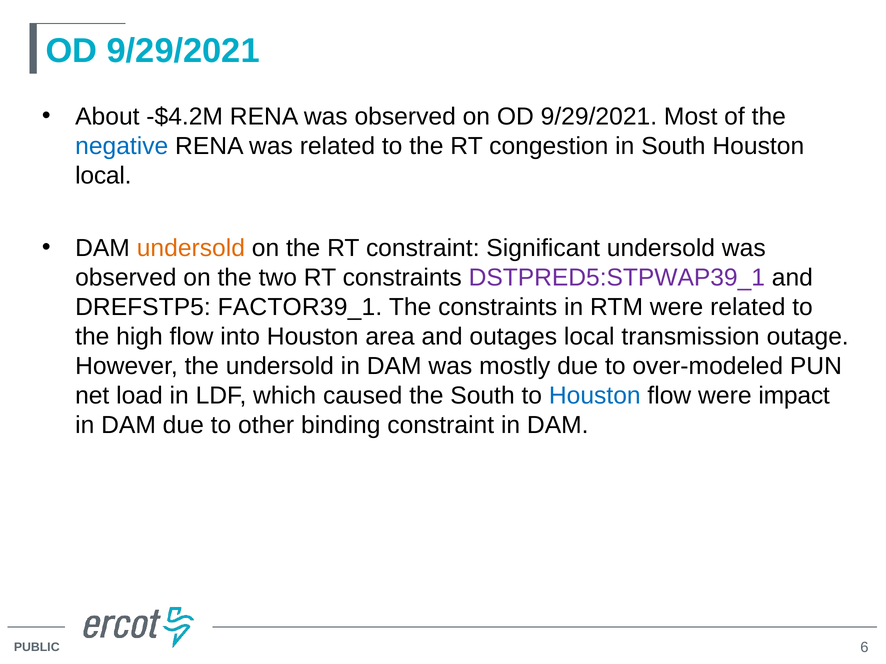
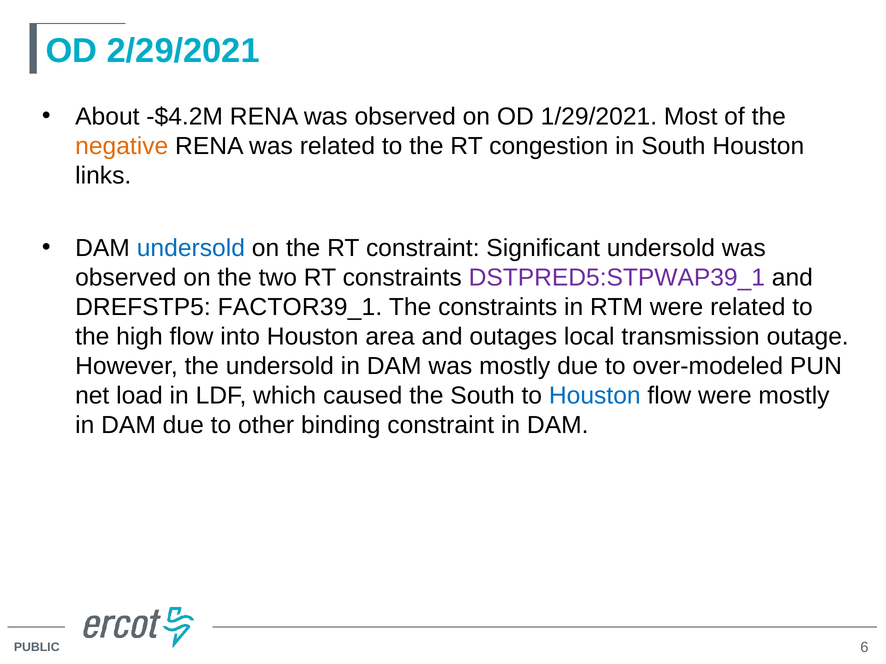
9/29/2021: 9/29/2021 -> 2/29/2021 (183, 51)
on OD 9/29/2021: 9/29/2021 -> 1/29/2021 (599, 117)
negative colour: blue -> orange (122, 146)
local: local -> links (103, 176)
undersold colour: orange -> blue (191, 248)
were impact: impact -> mostly (794, 396)
